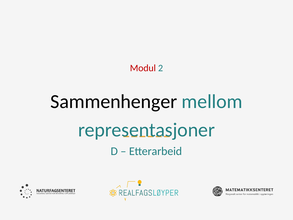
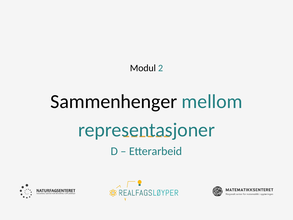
Modul colour: red -> black (143, 68)
